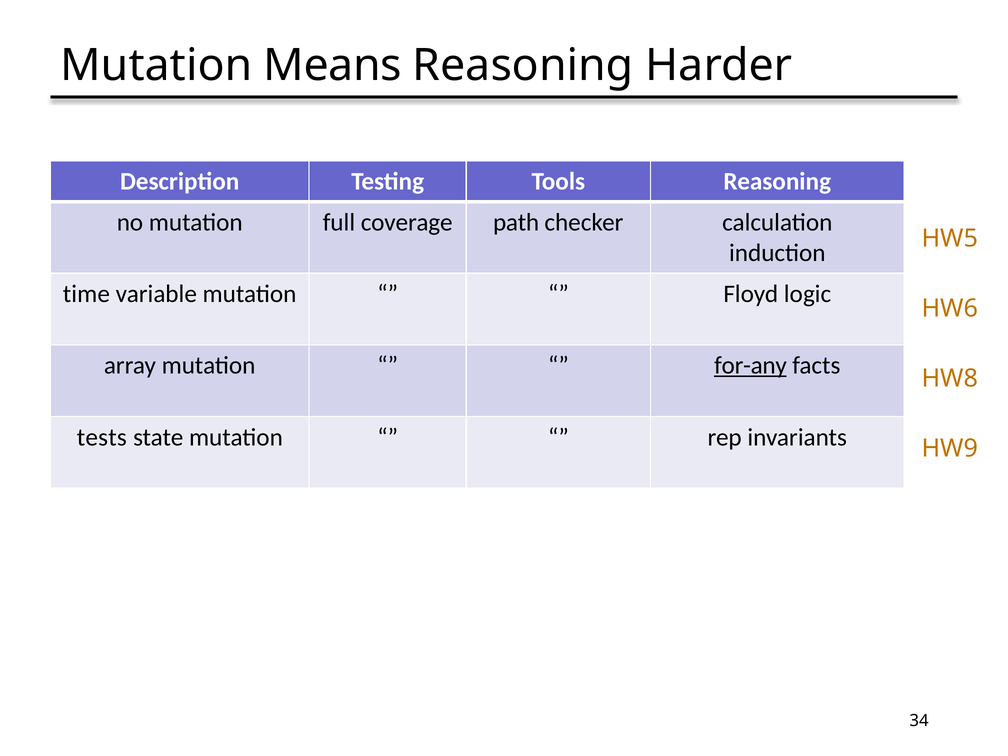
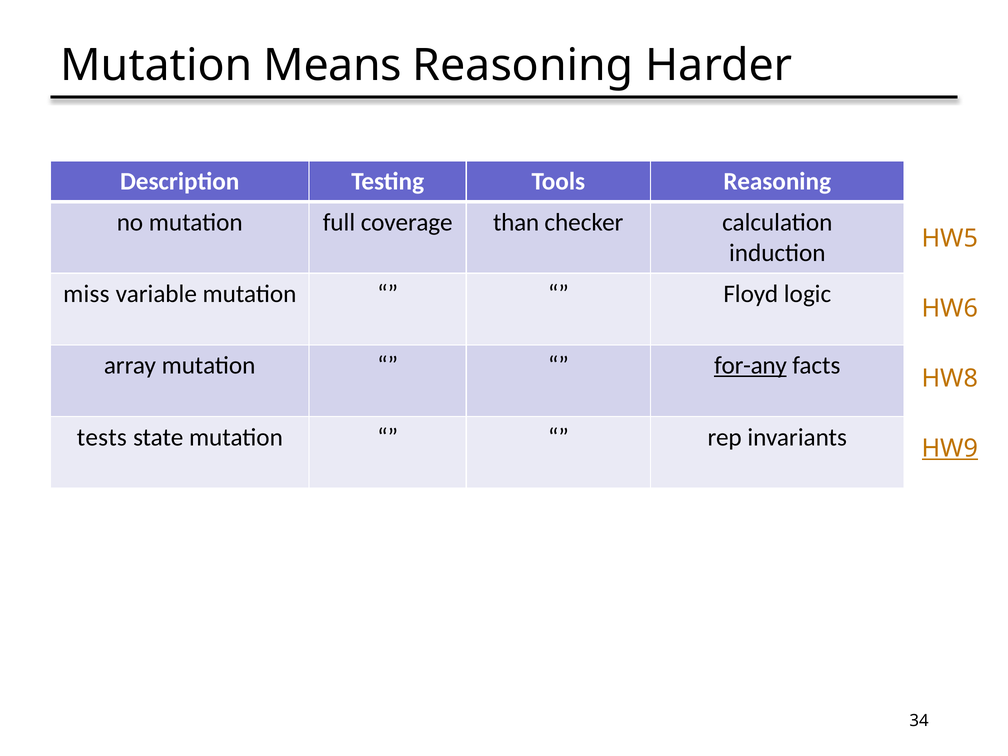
path: path -> than (516, 222)
time: time -> miss (86, 294)
HW9 underline: none -> present (950, 448)
